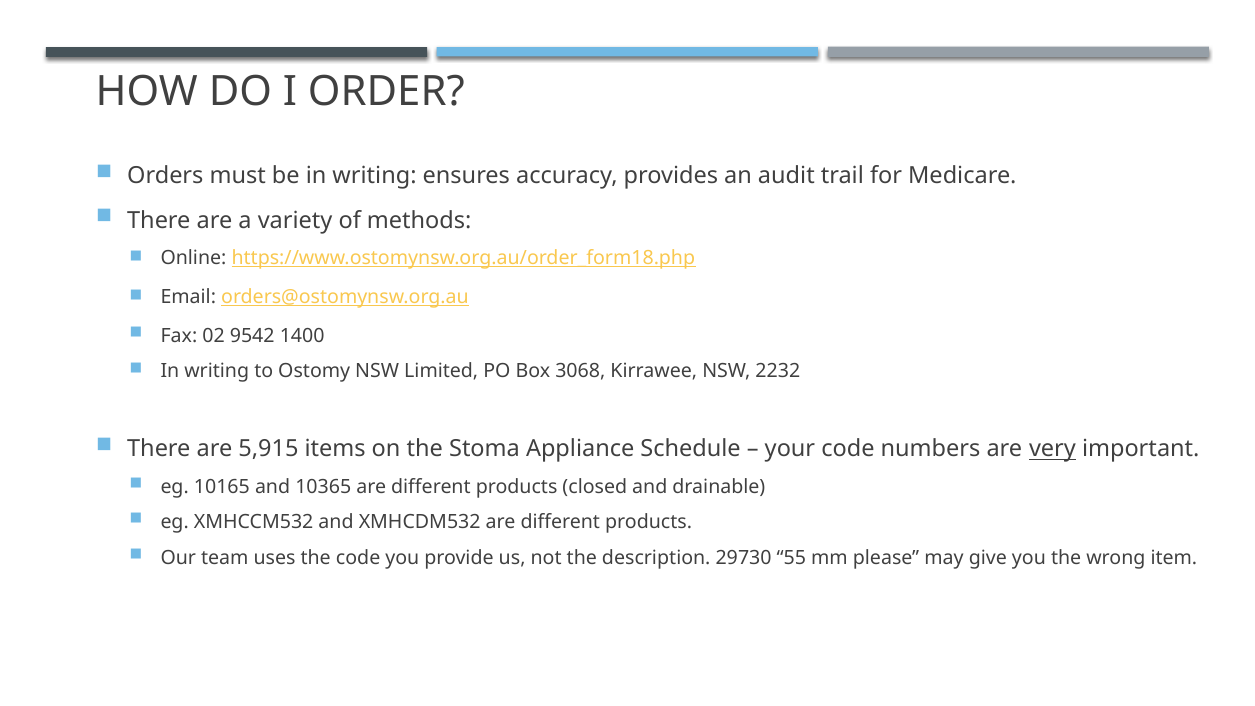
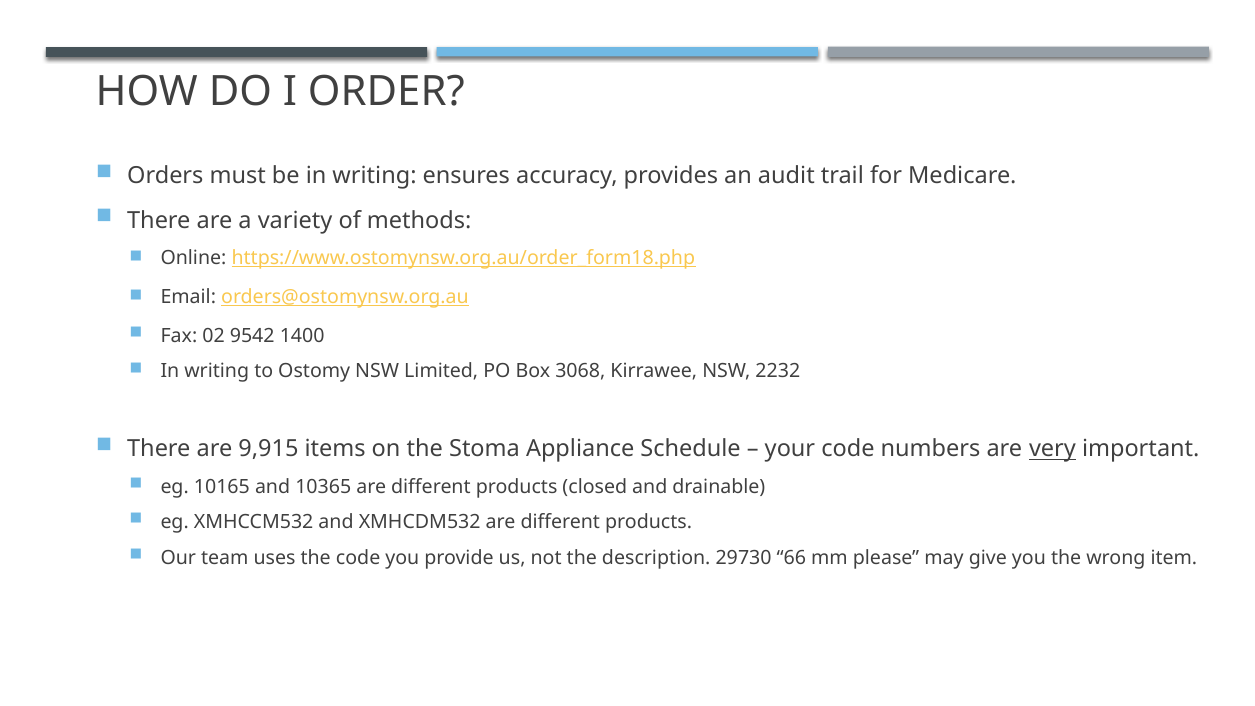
5,915: 5,915 -> 9,915 (268, 449)
55: 55 -> 66 (791, 558)
